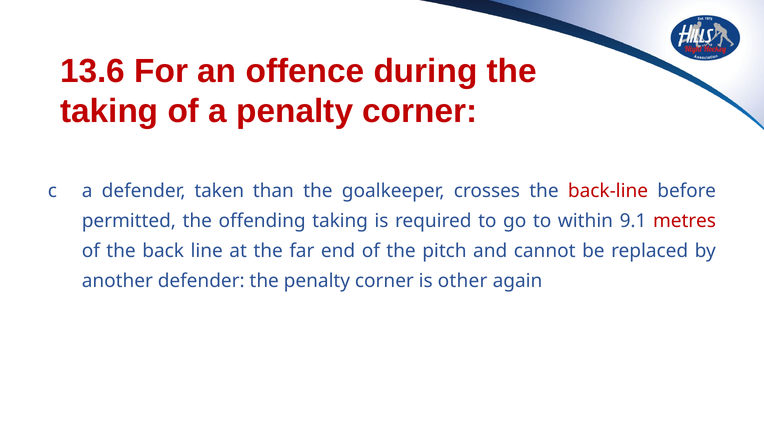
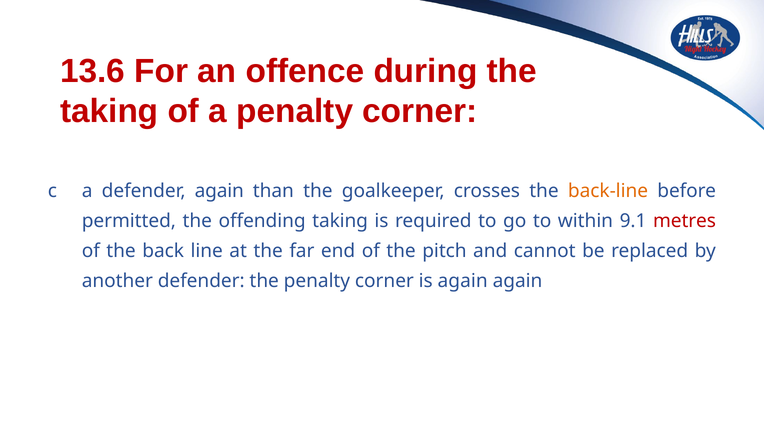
defender taken: taken -> again (219, 191)
back-line colour: red -> orange (608, 191)
is other: other -> again (463, 281)
